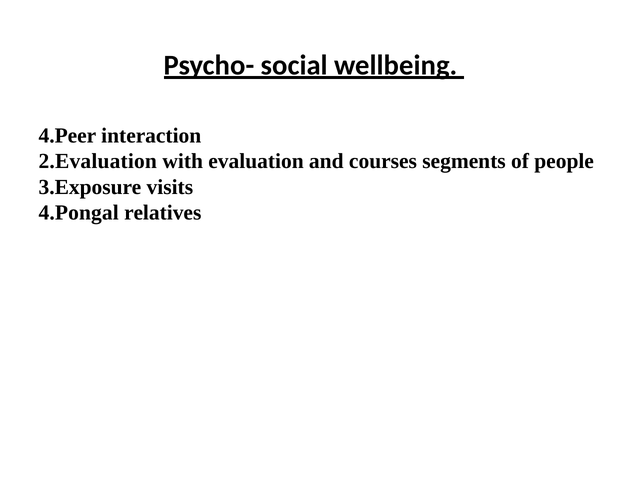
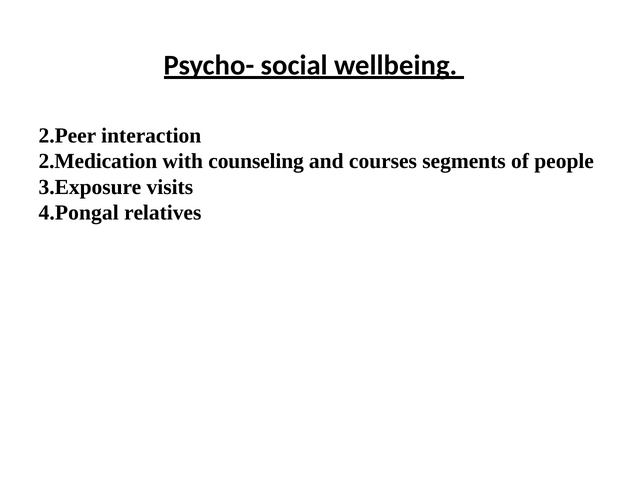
4.Peer: 4.Peer -> 2.Peer (67, 136)
2.Evaluation: 2.Evaluation -> 2.Medication (98, 161)
evaluation: evaluation -> counseling (256, 161)
